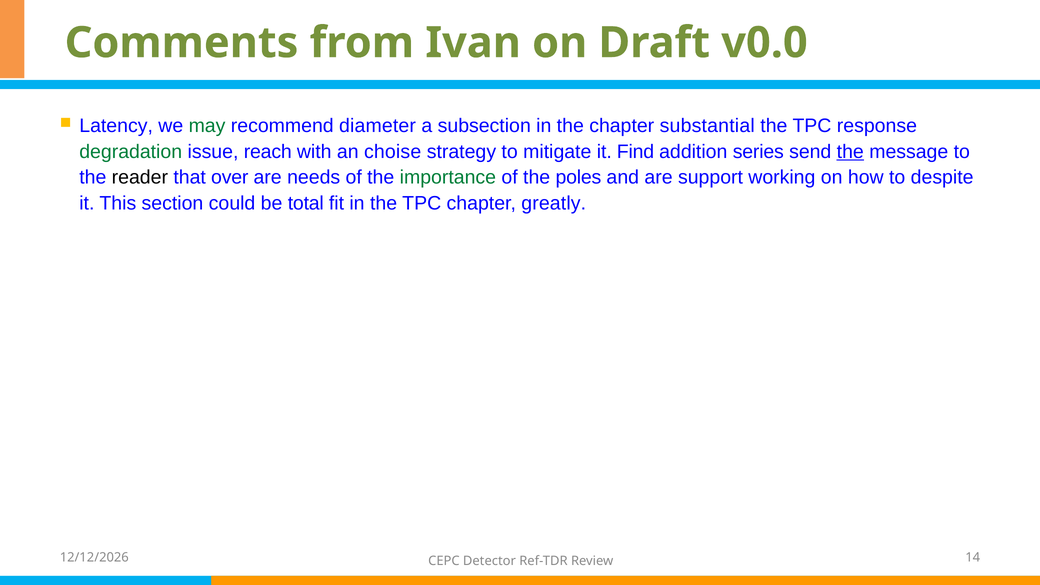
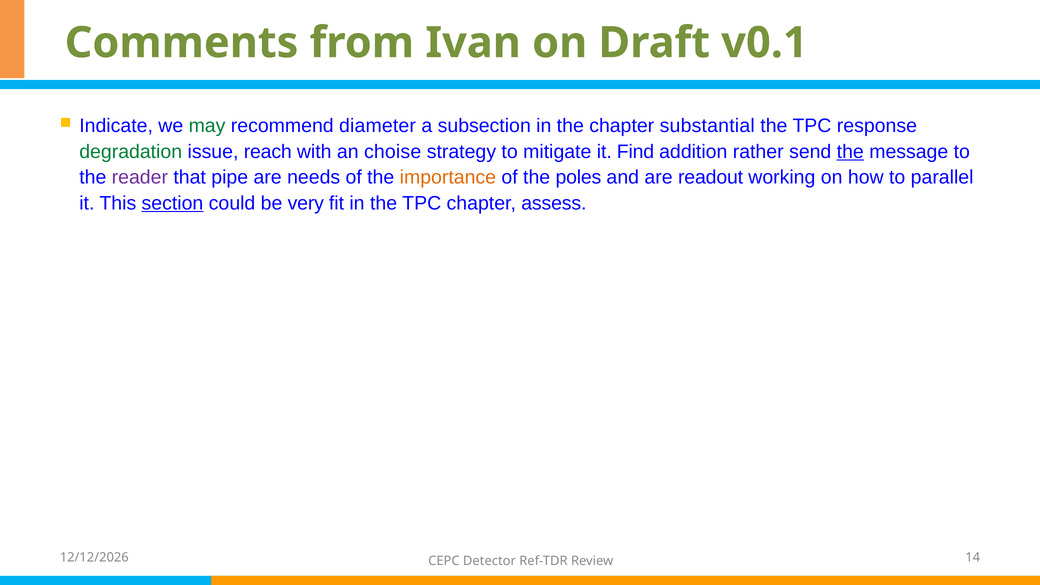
v0.0: v0.0 -> v0.1 (764, 43)
Latency: Latency -> Indicate (116, 126)
series: series -> rather (758, 152)
reader colour: black -> purple (140, 178)
over: over -> pipe (230, 178)
importance colour: green -> orange (448, 178)
support: support -> readout (711, 178)
despite: despite -> parallel (942, 178)
section underline: none -> present (172, 203)
total: total -> very (306, 203)
greatly: greatly -> assess (554, 203)
